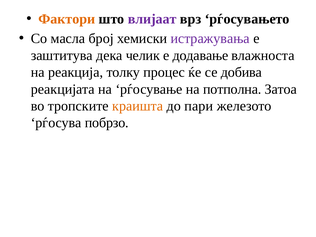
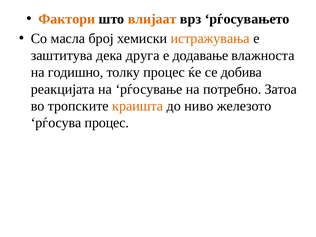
влијаат colour: purple -> orange (152, 19)
истражувања colour: purple -> orange (210, 39)
челик: челик -> друга (143, 55)
реакција: реакција -> годишно (76, 72)
потполна: потполна -> потребно (232, 89)
пари: пари -> ниво (199, 106)
рѓосува побрзо: побрзо -> процес (107, 123)
